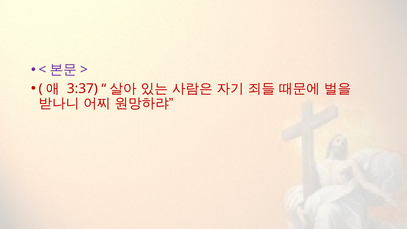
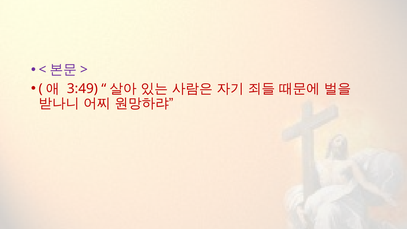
3:37: 3:37 -> 3:49 (82, 89)
